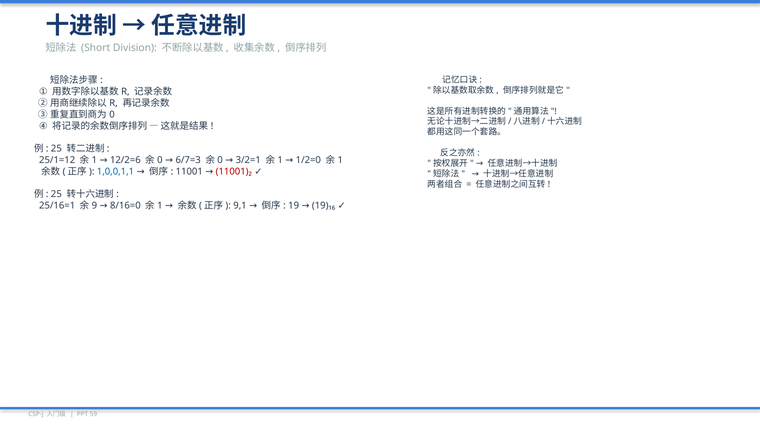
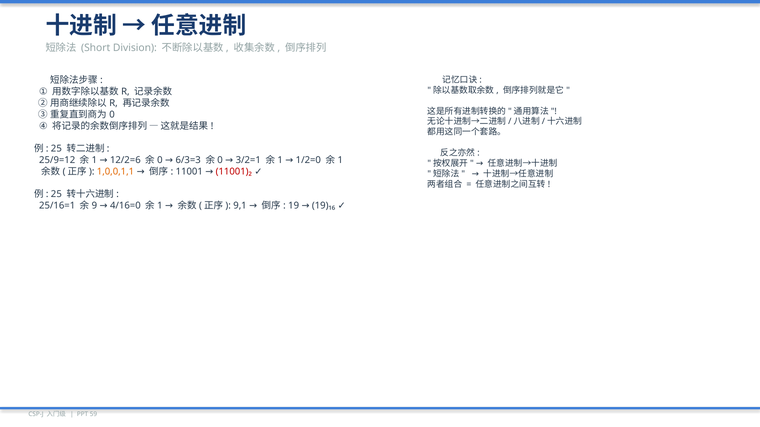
6/7=3: 6/7=3 -> 6/3=3 (188, 160)
25/1=12: 25/1=12 -> 25/9=12 (57, 160)
1,0,0,1,1 colour: blue -> orange (115, 172)
8/16=0: 8/16=0 -> 4/16=0 (125, 206)
